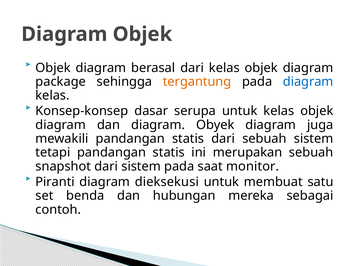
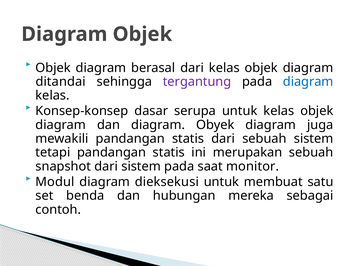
package: package -> ditandai (61, 82)
tergantung colour: orange -> purple (197, 82)
Piranti: Piranti -> Modul (55, 182)
